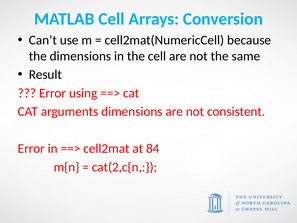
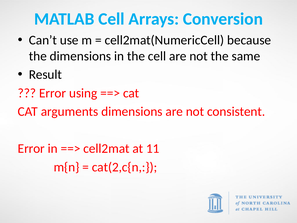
84: 84 -> 11 (153, 148)
